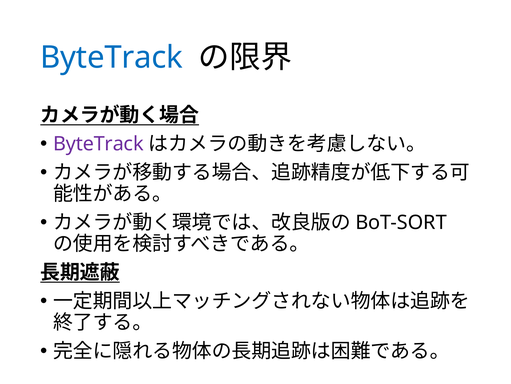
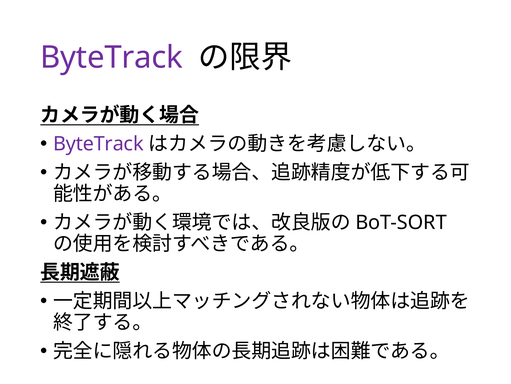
ByteTrack colour: blue -> purple (112, 57)
